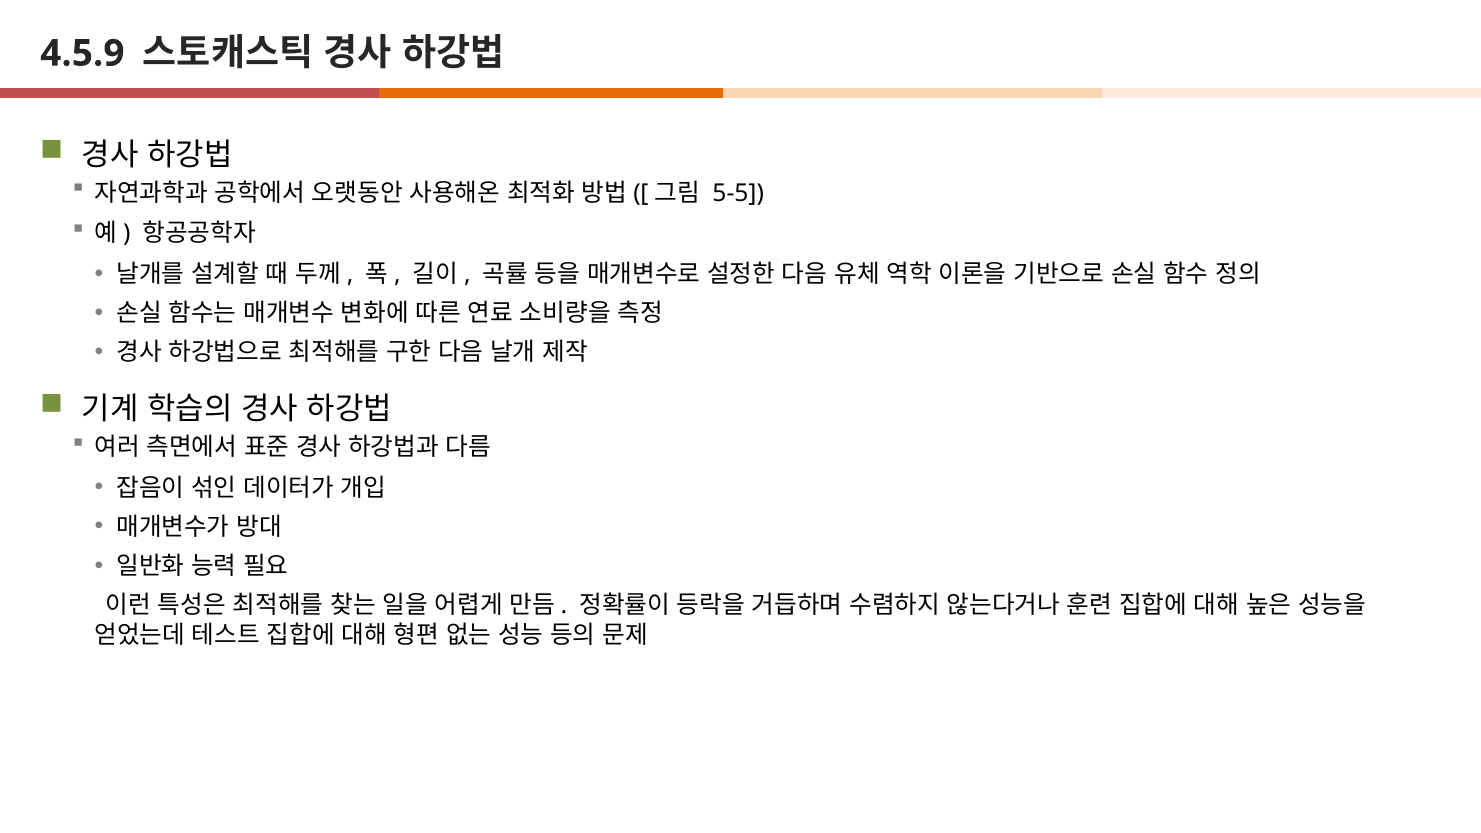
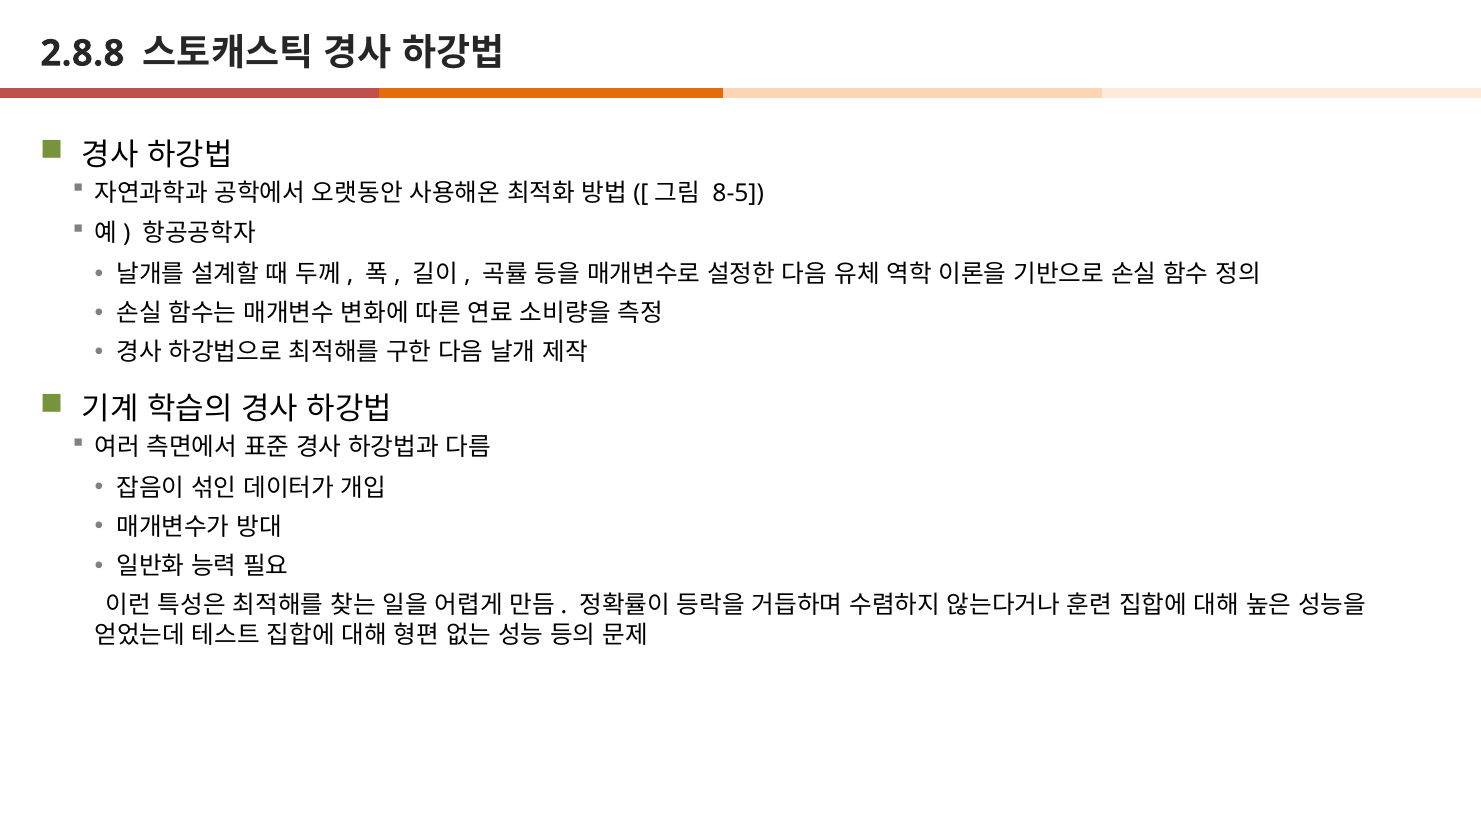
4.5.9: 4.5.9 -> 2.8.8 (82, 53)
5-5: 5-5 -> 8-5 (738, 193)
